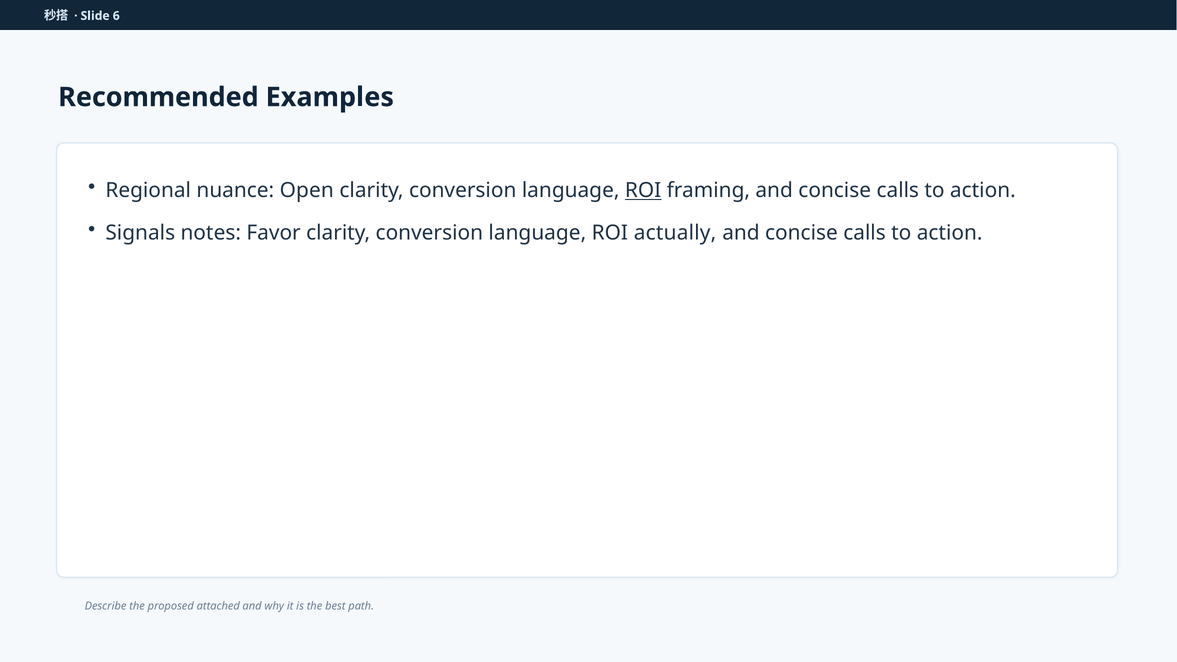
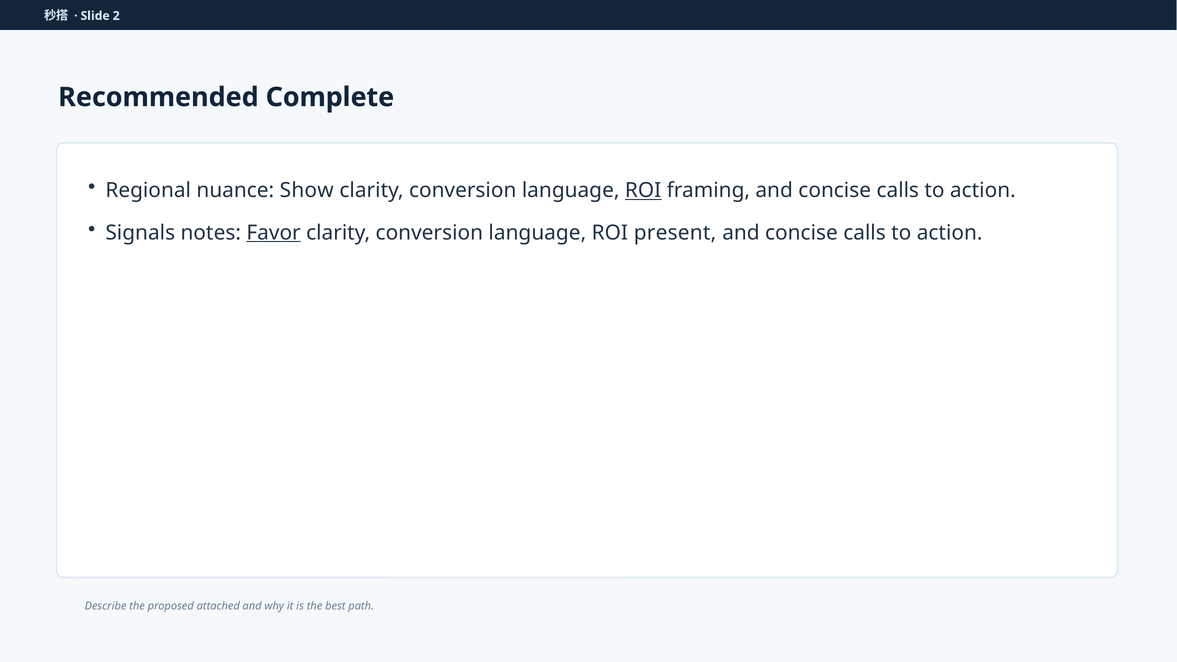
6: 6 -> 2 (116, 16)
Examples: Examples -> Complete (330, 97)
Open: Open -> Show (307, 190)
Favor underline: none -> present (274, 233)
actually: actually -> present (675, 233)
